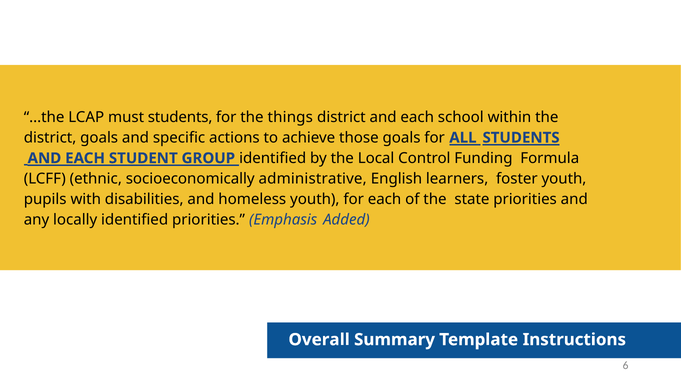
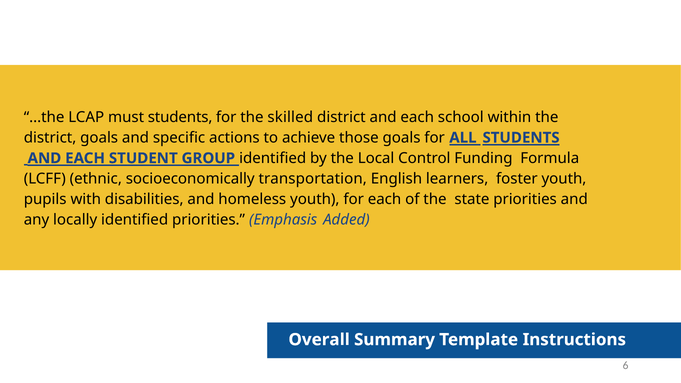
things: things -> skilled (290, 117)
administrative: administrative -> transportation (313, 179)
